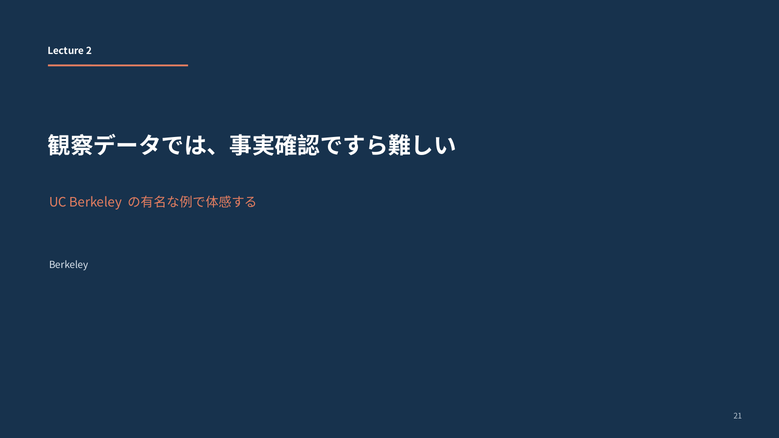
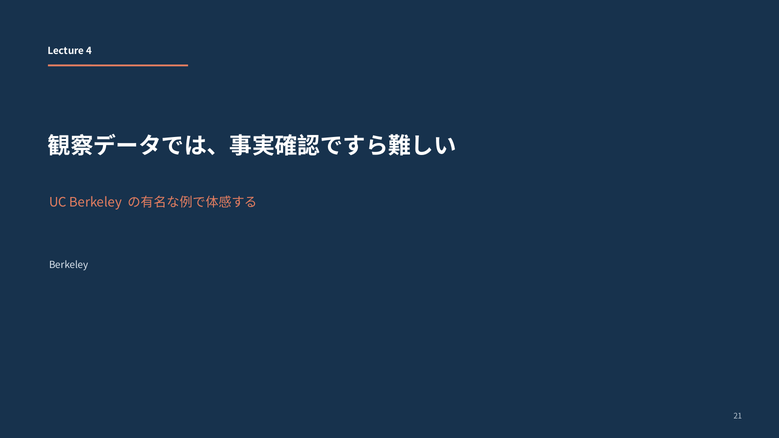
2: 2 -> 4 (89, 51)
